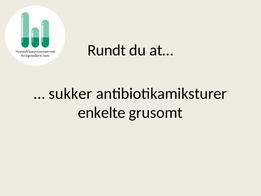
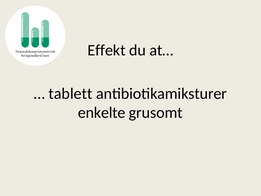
Rundt: Rundt -> Effekt (107, 50)
sukker: sukker -> tablett (70, 93)
